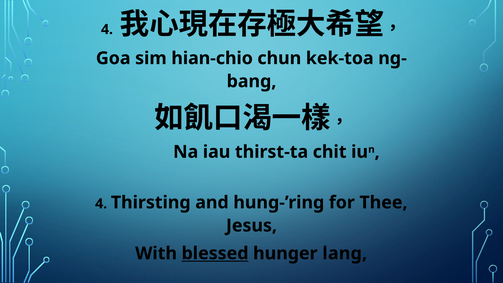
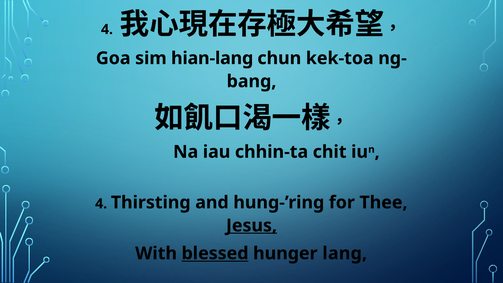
hian-chio: hian-chio -> hian-lang (212, 58)
thirst-ta: thirst-ta -> chhin-ta (272, 152)
Jesus underline: none -> present (251, 226)
